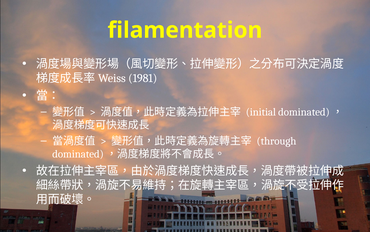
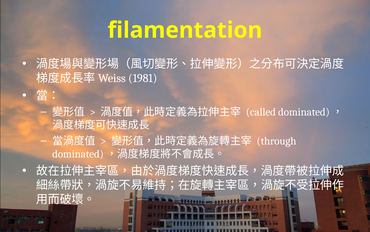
initial: initial -> called (261, 112)
